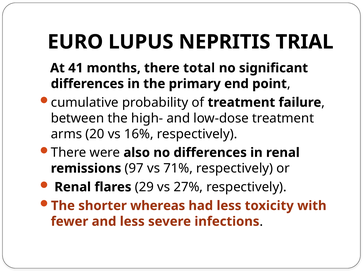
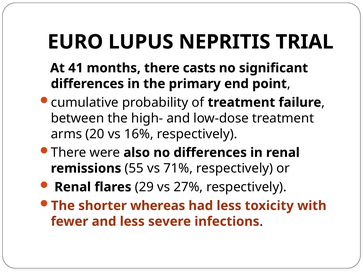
total: total -> casts (199, 68)
97: 97 -> 55 (134, 169)
